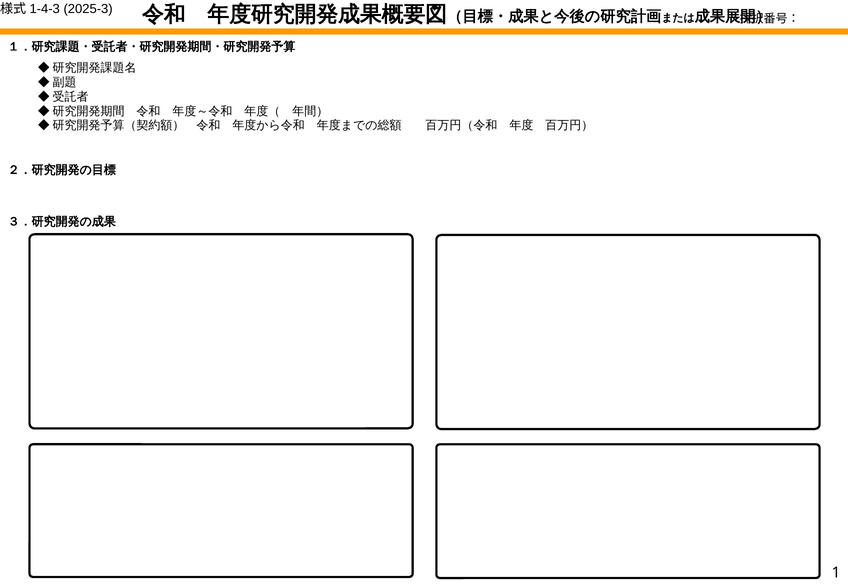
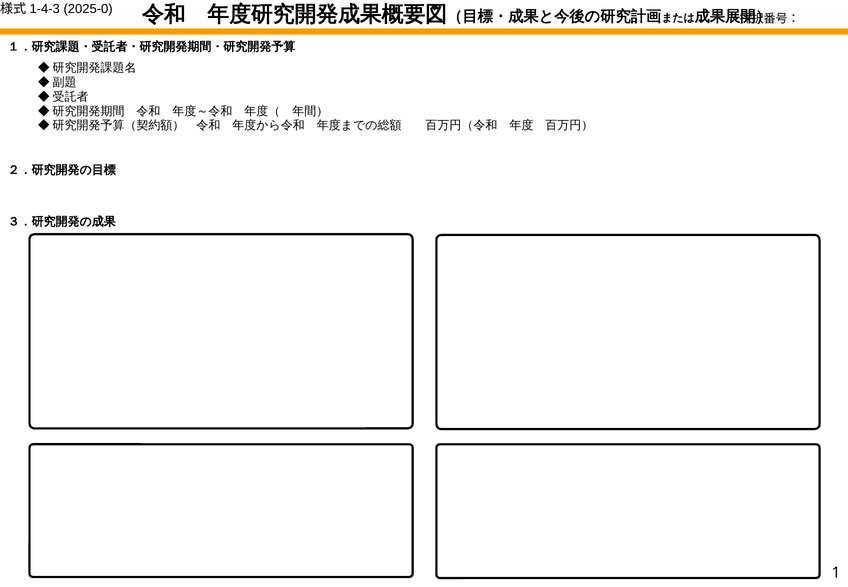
2025-3: 2025-3 -> 2025-0 (88, 9)
